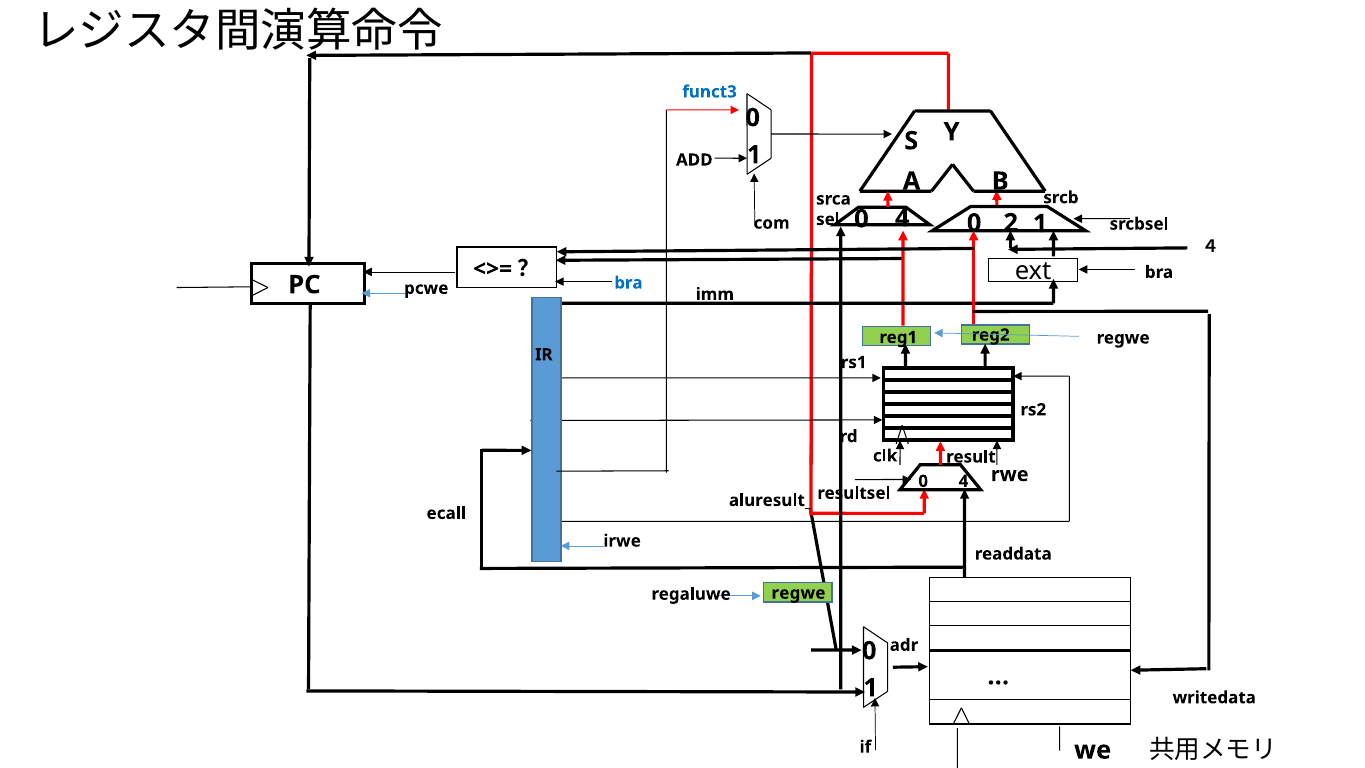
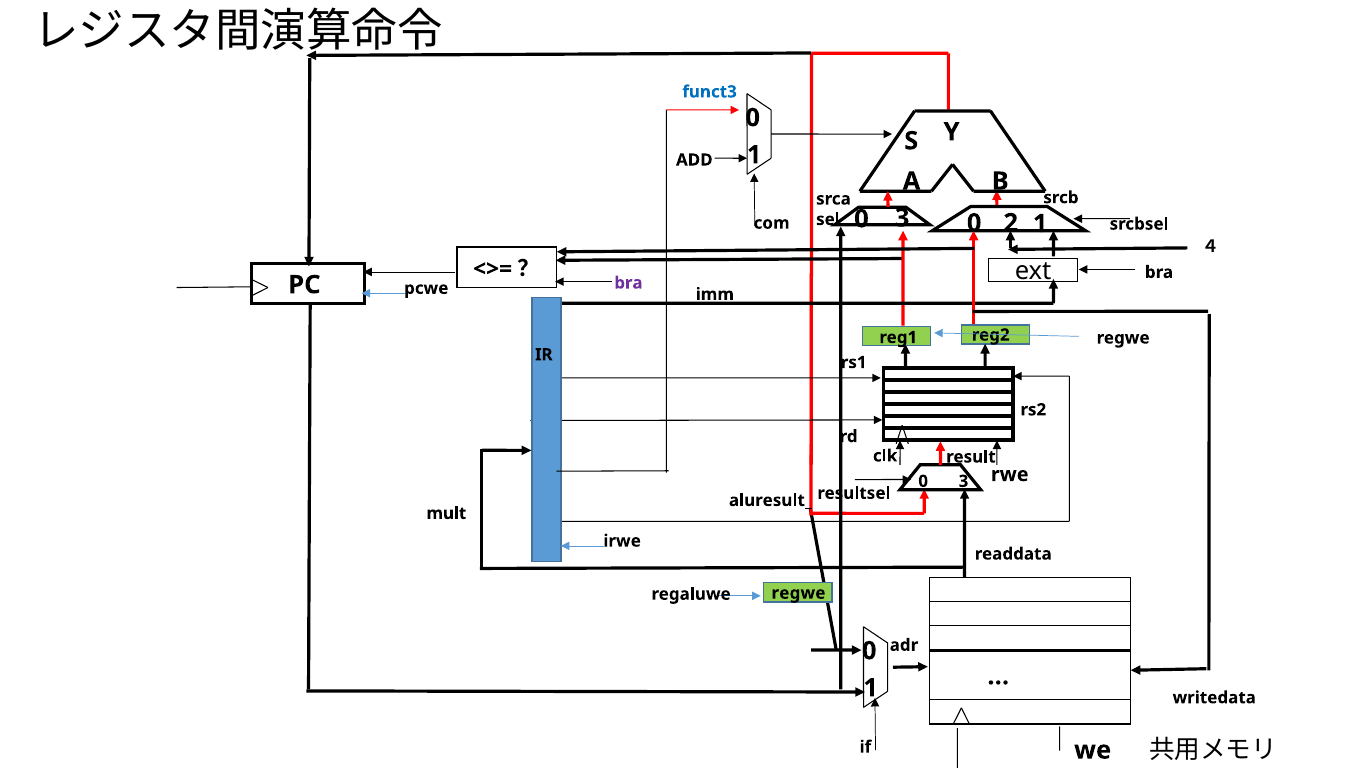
4: 4 -> 3 (902, 218)
bra colour: blue -> purple (628, 283)
4: 4 -> 3 (964, 481)
ecall: ecall -> mult (446, 513)
